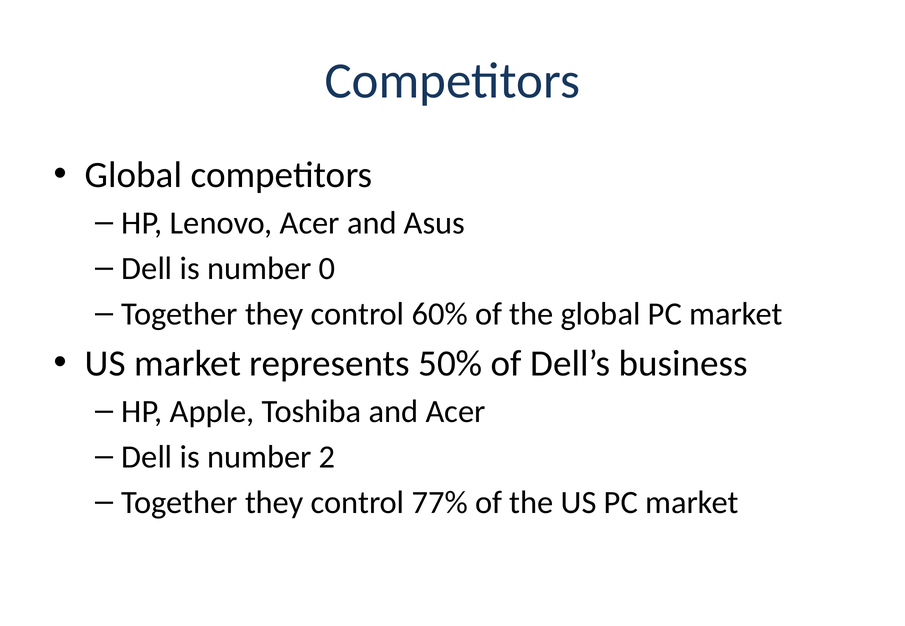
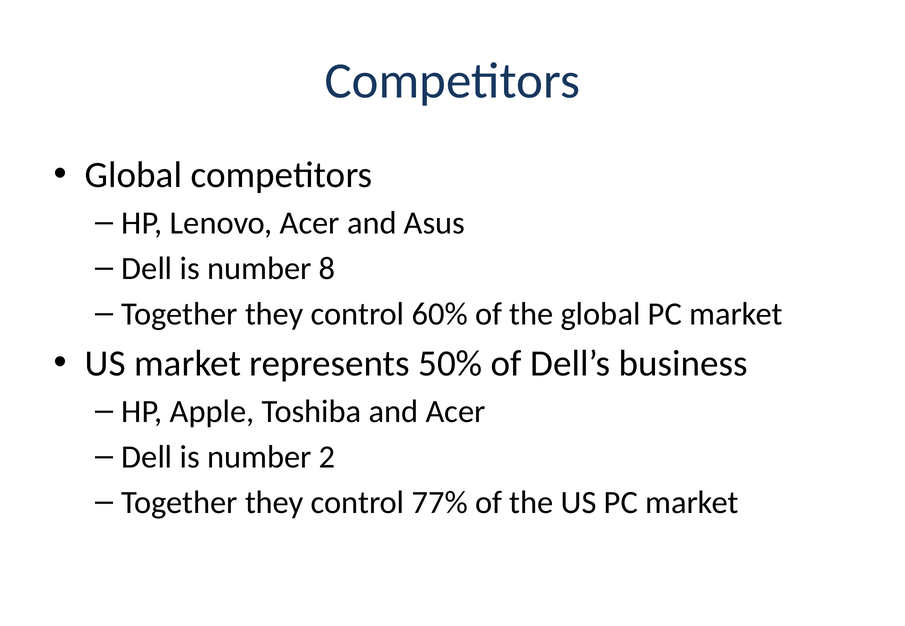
0: 0 -> 8 (327, 269)
